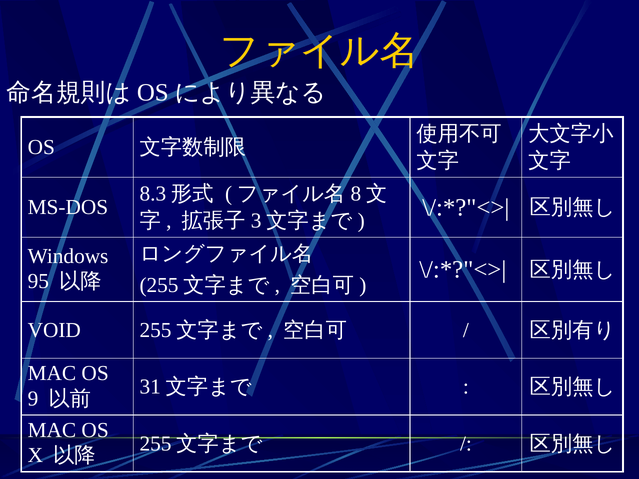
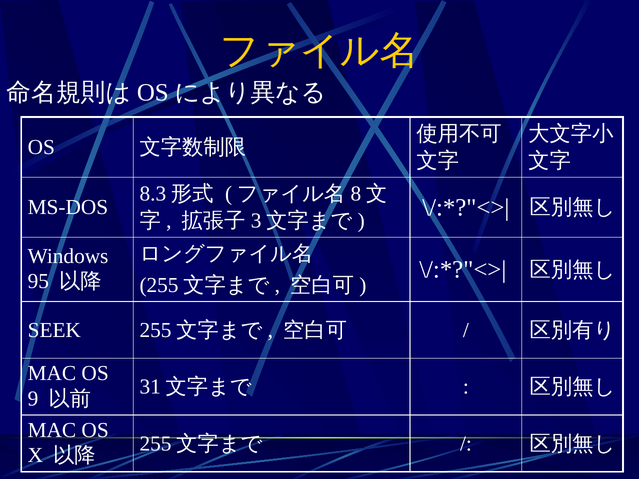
VOID: VOID -> SEEK (54, 330)
